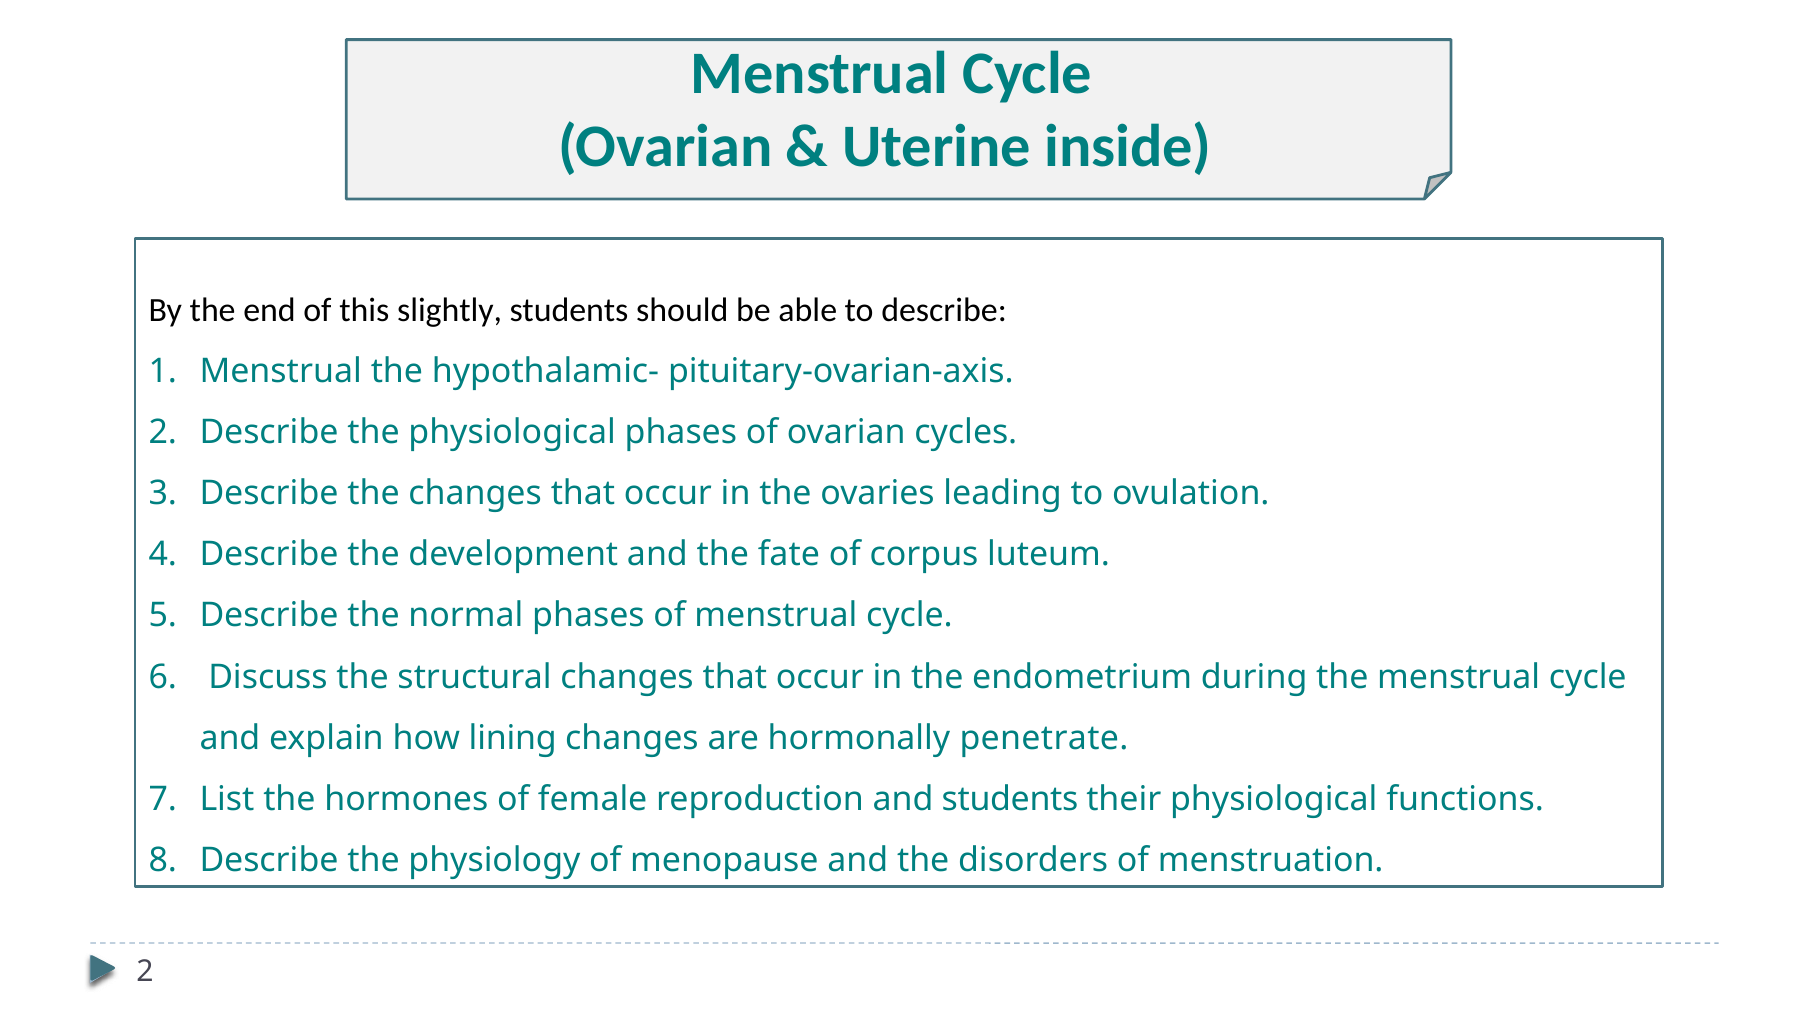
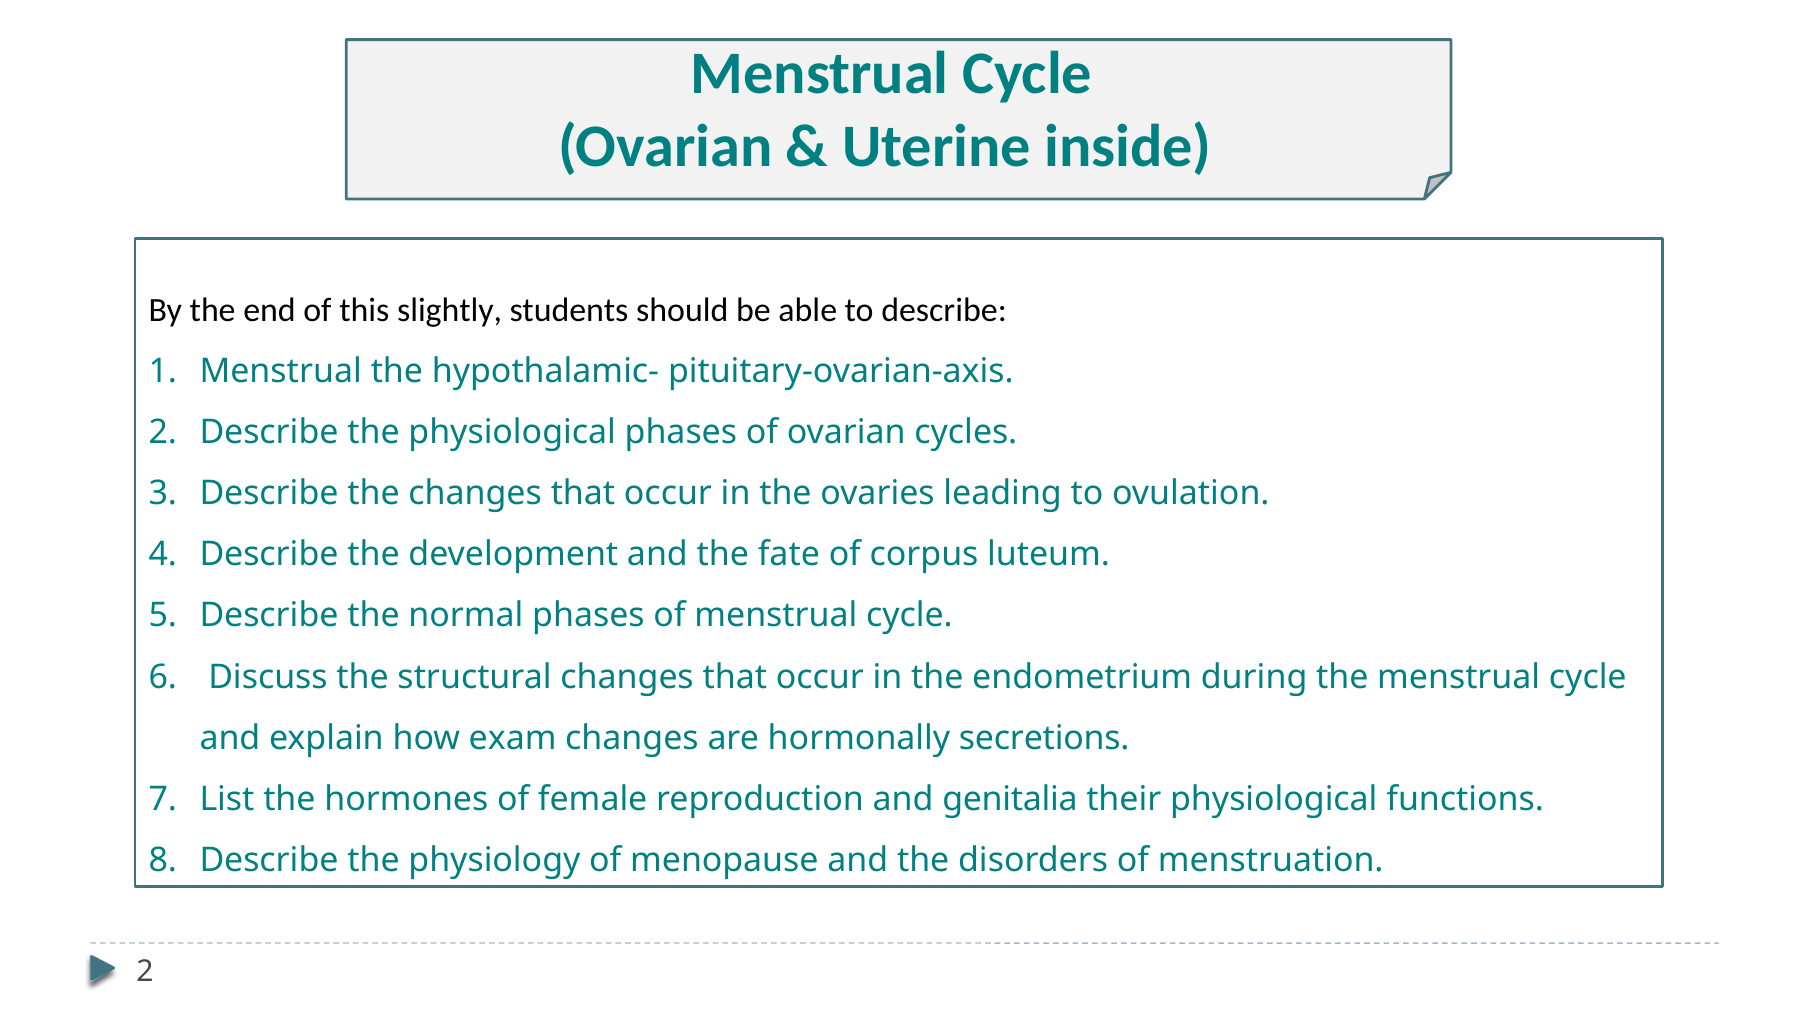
lining: lining -> exam (513, 738)
penetrate: penetrate -> secretions (1044, 738)
and students: students -> genitalia (1010, 799)
